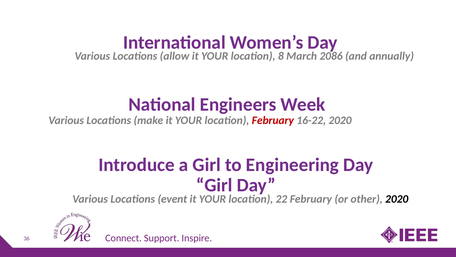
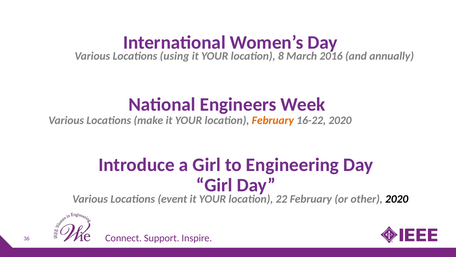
allow: allow -> using (175, 56)
2086: 2086 -> 2016 (331, 56)
February colour: red -> orange (273, 120)
